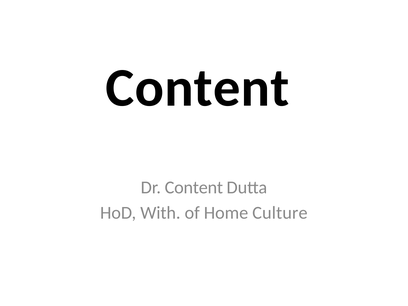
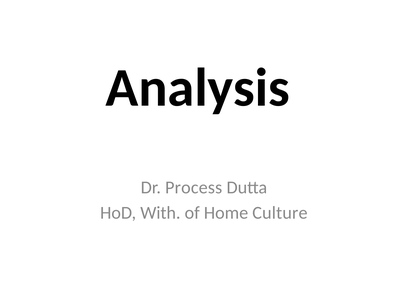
Content: Content -> Analysis (198, 88)
Dr Content: Content -> Process (194, 188)
